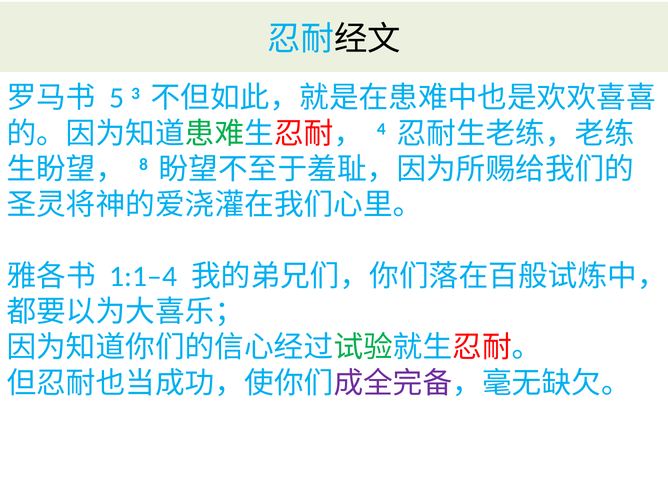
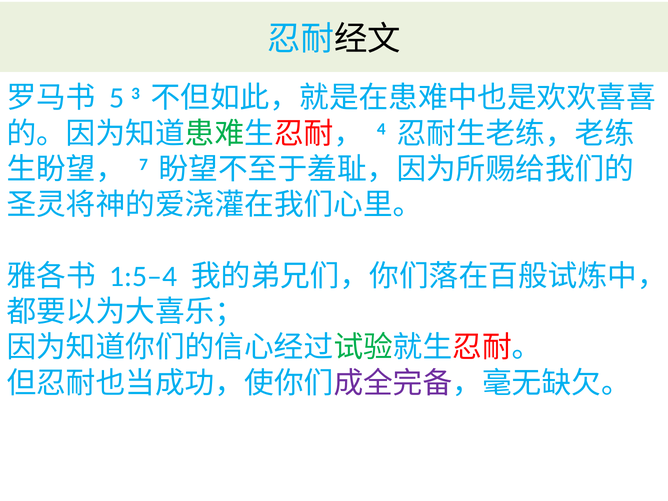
8: 8 -> 7 (144, 165)
1:1–4: 1:1–4 -> 1:5–4 (143, 276)
